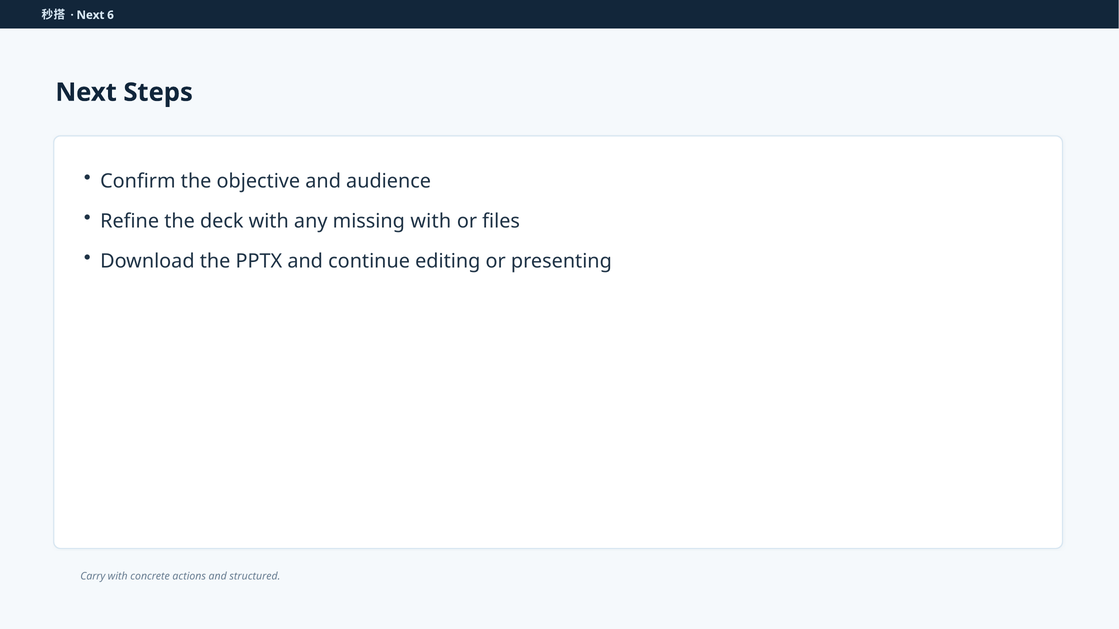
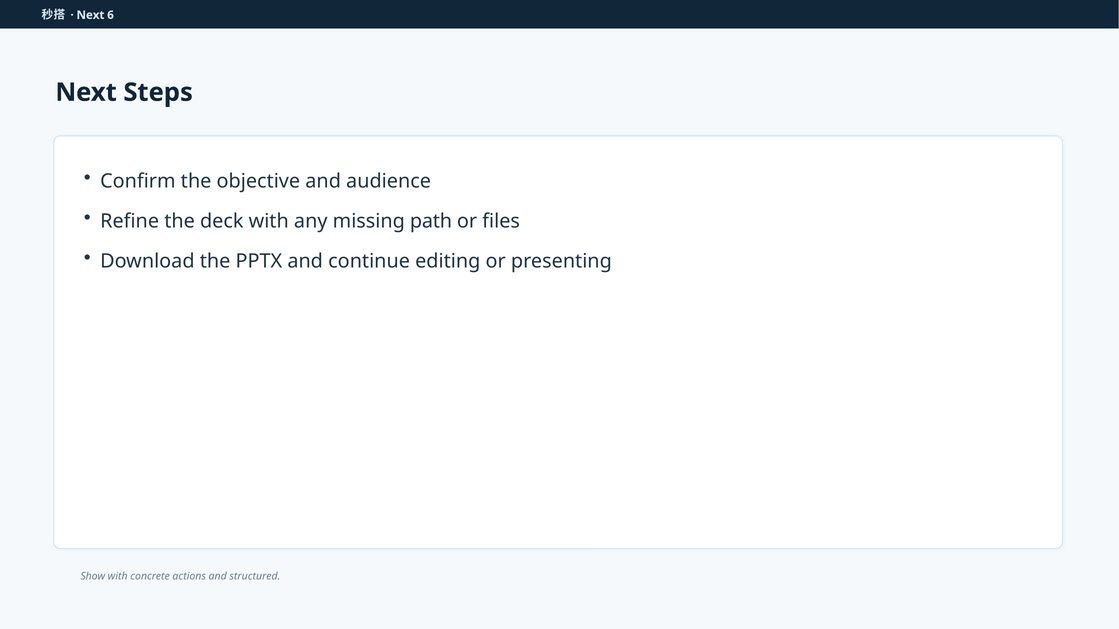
missing with: with -> path (431, 221)
Carry: Carry -> Show (93, 576)
